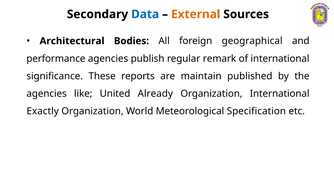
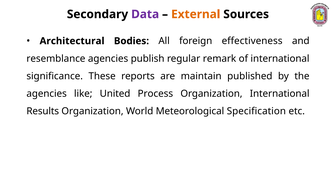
Data colour: blue -> purple (145, 14)
geographical: geographical -> effectiveness (252, 41)
performance: performance -> resemblance (56, 59)
Already: Already -> Process (155, 94)
Exactly: Exactly -> Results (43, 111)
